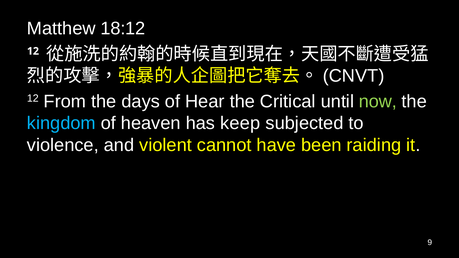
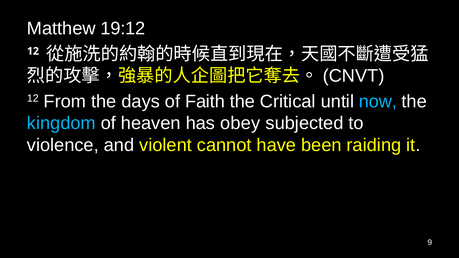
18:12: 18:12 -> 19:12 (123, 29)
Hear: Hear -> Faith (205, 101)
now colour: light green -> light blue (378, 101)
keep: keep -> obey (240, 123)
